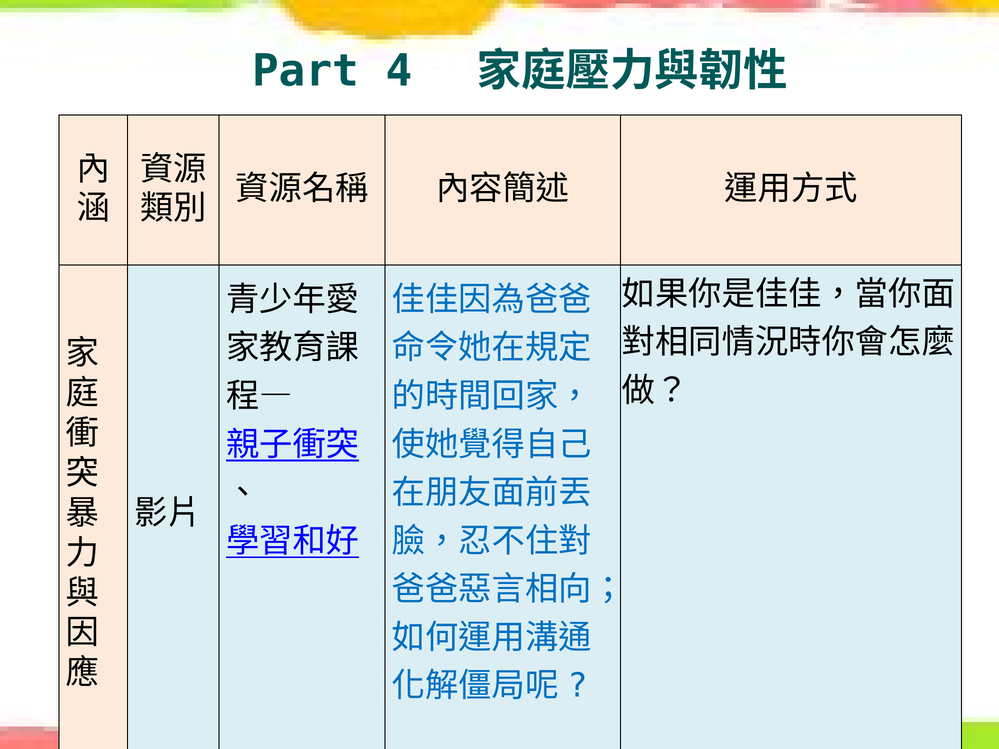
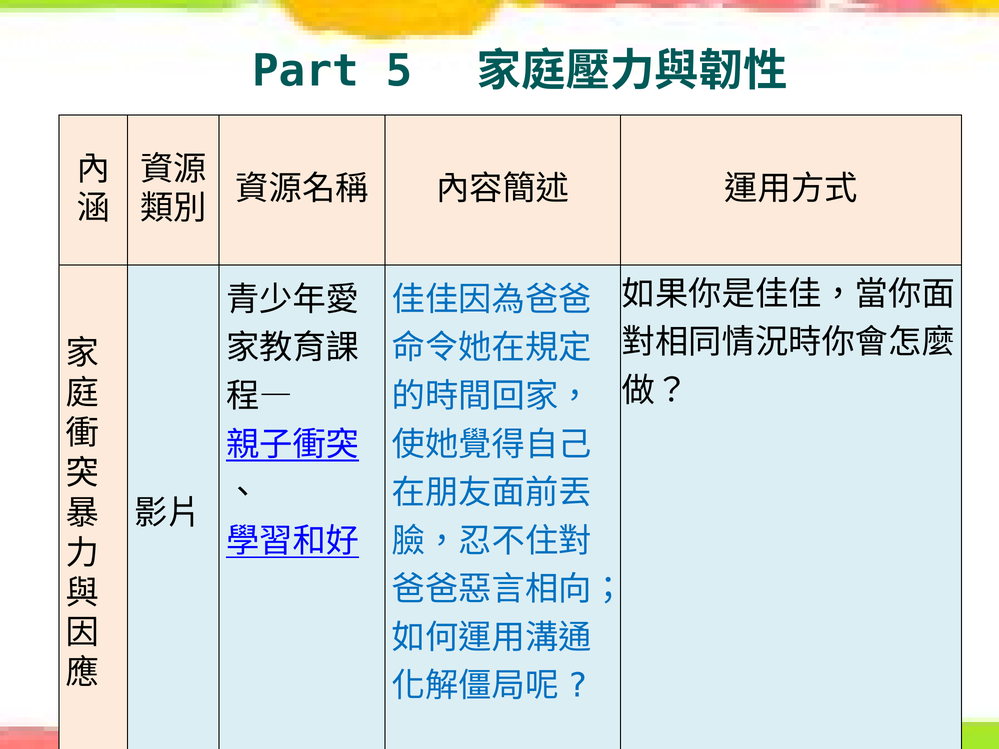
4: 4 -> 5 (399, 71)
